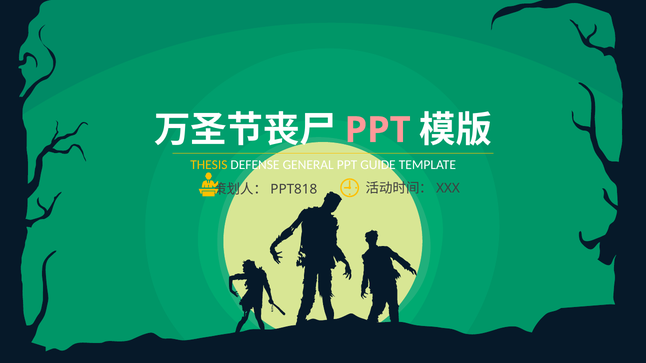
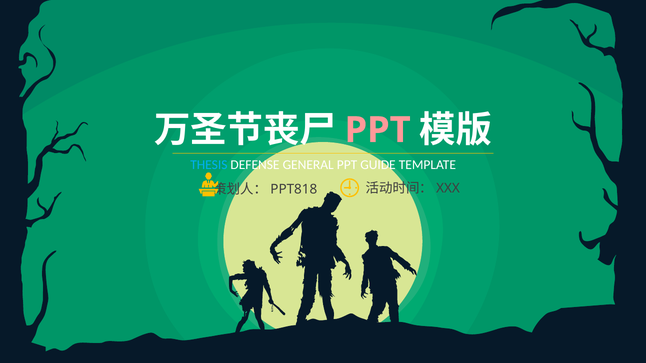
THESIS colour: yellow -> light blue (209, 165)
